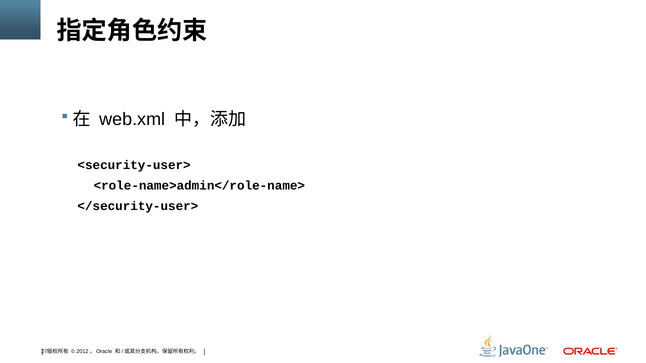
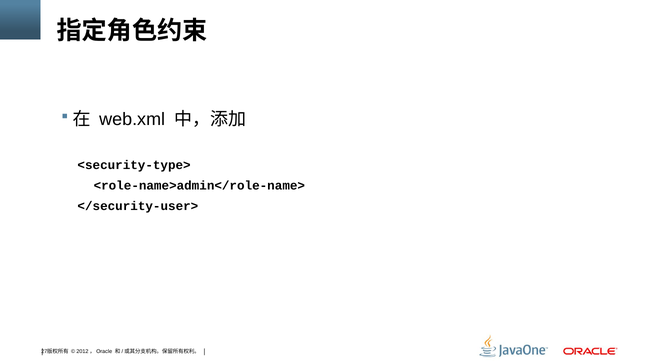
<security-user>: <security-user> -> <security-type> (134, 165)
